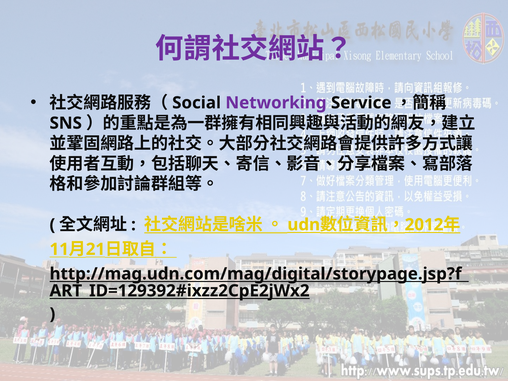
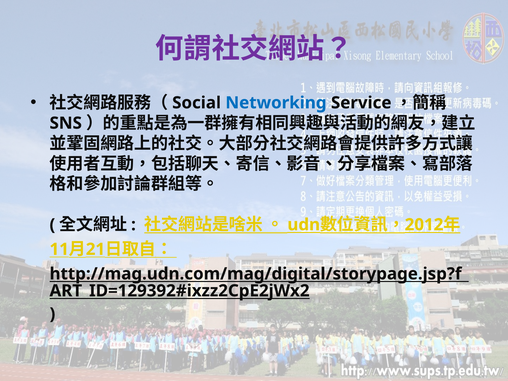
Networking colour: purple -> blue (276, 103)
